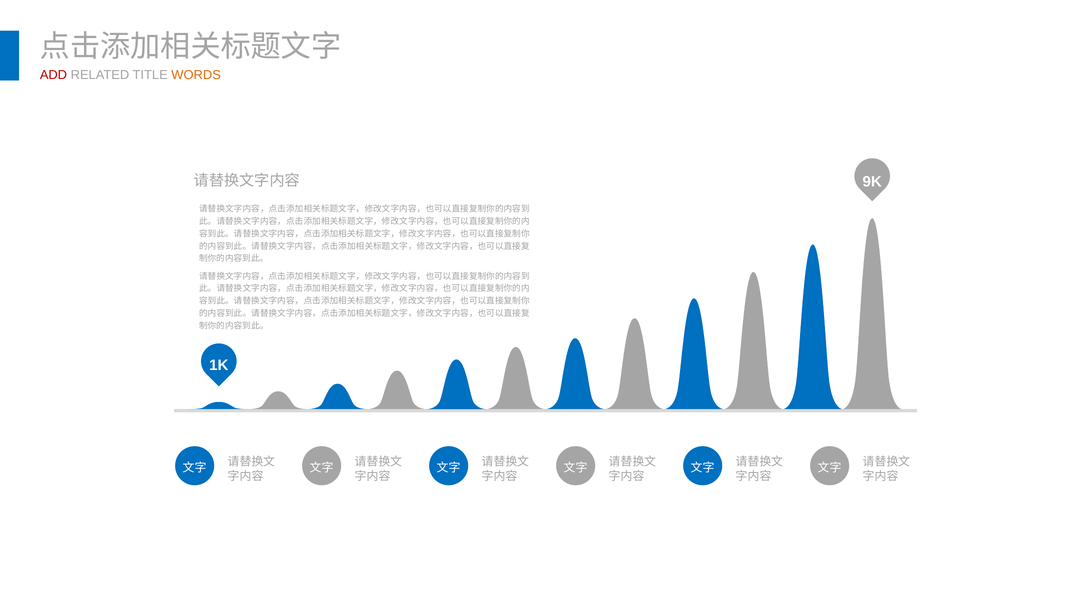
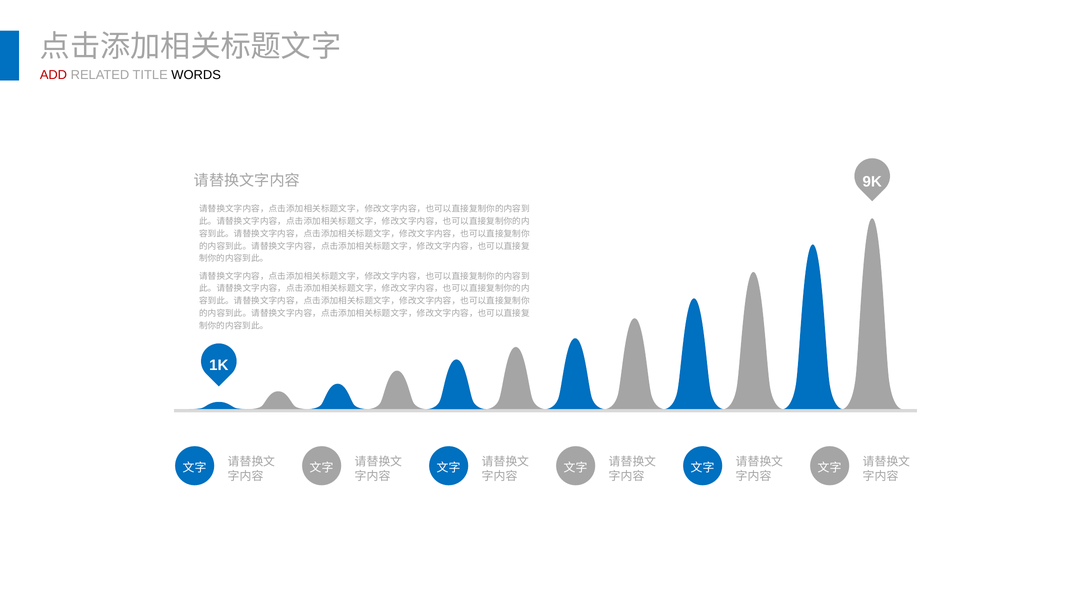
WORDS colour: orange -> black (196, 75)
